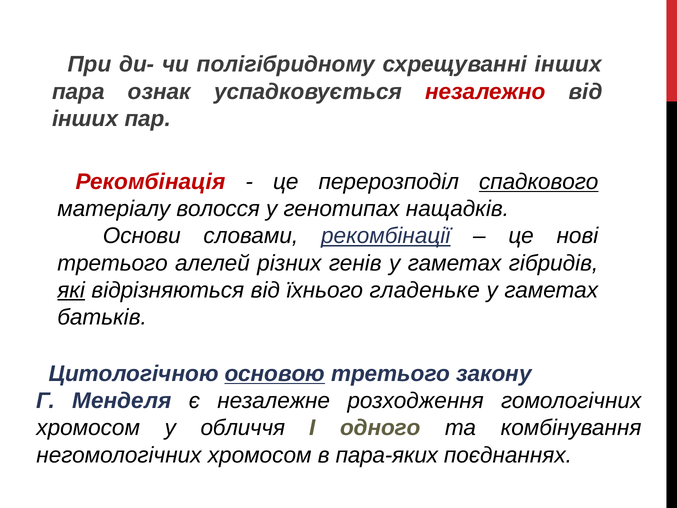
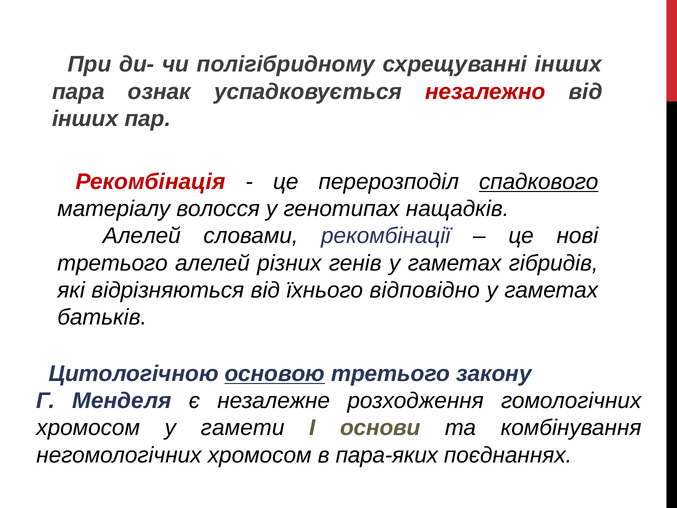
Основи: Основи -> Алелей (142, 236)
рекомбінації underline: present -> none (386, 236)
які underline: present -> none (71, 290)
гладеньке: гладеньке -> відповідно (425, 290)
обличчя: обличчя -> гамети (243, 428)
одного: одного -> основи (380, 428)
